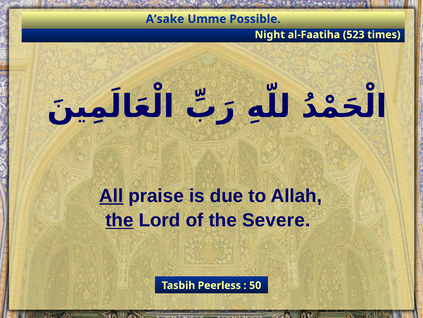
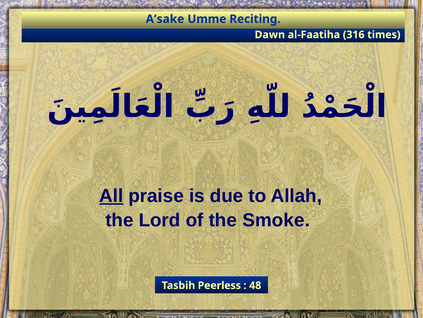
Possible: Possible -> Reciting (255, 19)
Night: Night -> Dawn (270, 35)
523: 523 -> 316 (354, 35)
the underline: present -> none (119, 220)
Severe: Severe -> Smoke (276, 220)
50: 50 -> 48 (255, 285)
